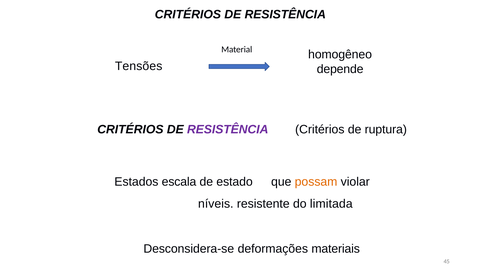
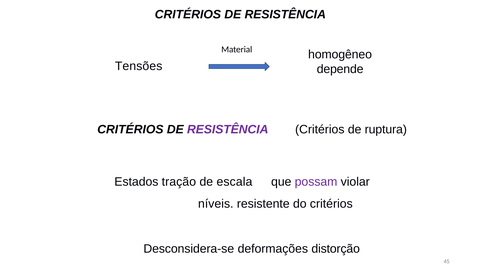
escala: escala -> tração (179, 182)
estado: estado -> escala (234, 182)
possam colour: orange -> purple (316, 182)
do limitada: limitada -> critérios (331, 204)
materiais: materiais -> distorção (336, 249)
